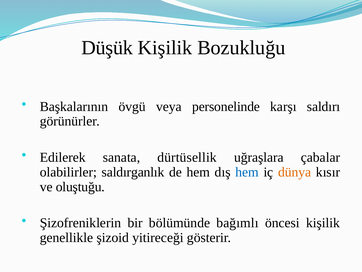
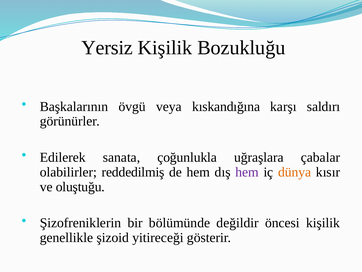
Düşük: Düşük -> Yersiz (107, 48)
personelinde: personelinde -> kıskandığına (226, 106)
dürtüsellik: dürtüsellik -> çoğunlukla (187, 157)
saldırganlık: saldırganlık -> reddedilmiş (133, 172)
hem colour: blue -> purple (247, 172)
bağımlı: bağımlı -> değildir (238, 222)
